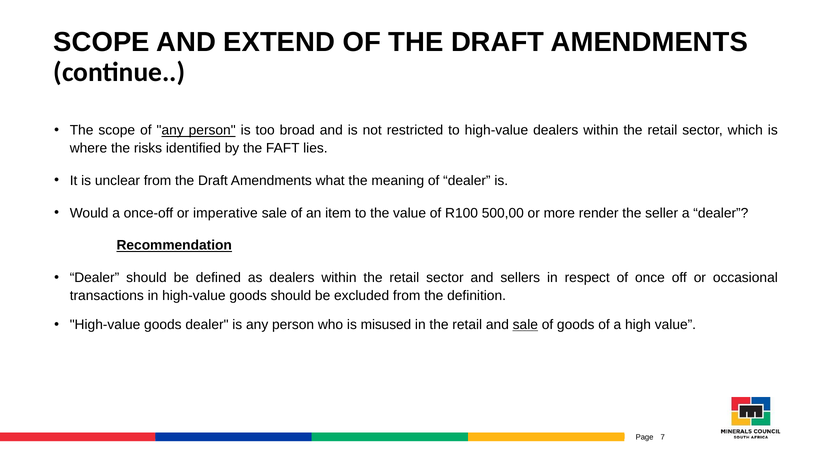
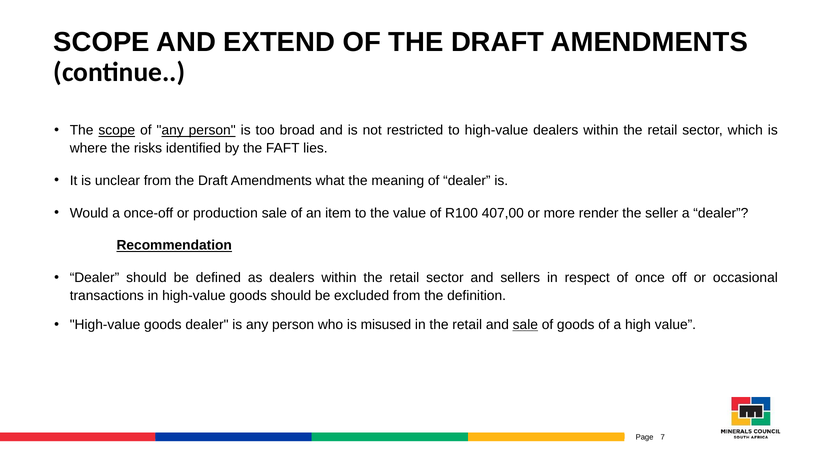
scope underline: none -> present (117, 130)
imperative: imperative -> production (225, 213)
500,00: 500,00 -> 407,00 (503, 213)
